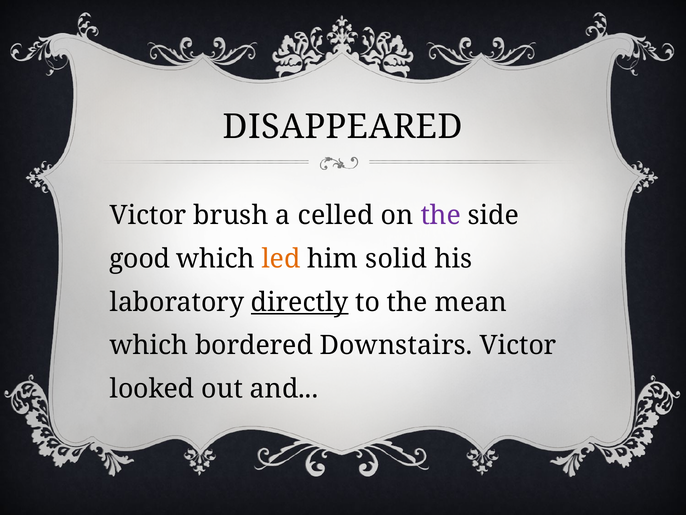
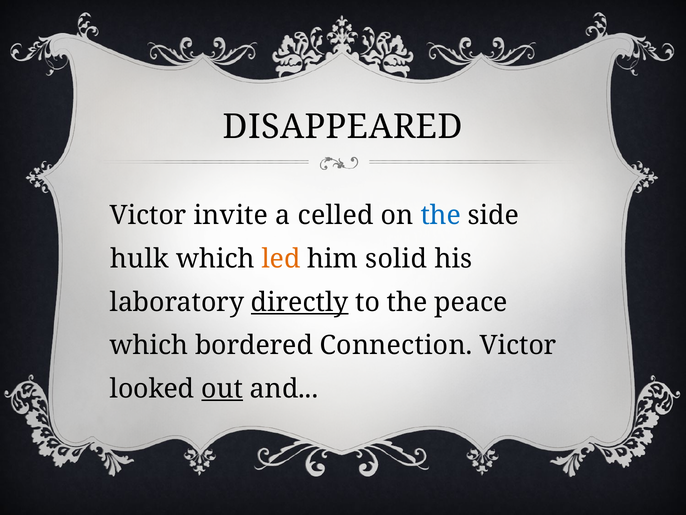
brush: brush -> invite (231, 215)
the colour: purple -> blue (441, 215)
good: good -> hulk (139, 259)
mean: mean -> peace (471, 302)
Downstairs: Downstairs -> Connection (396, 345)
out underline: none -> present (222, 388)
